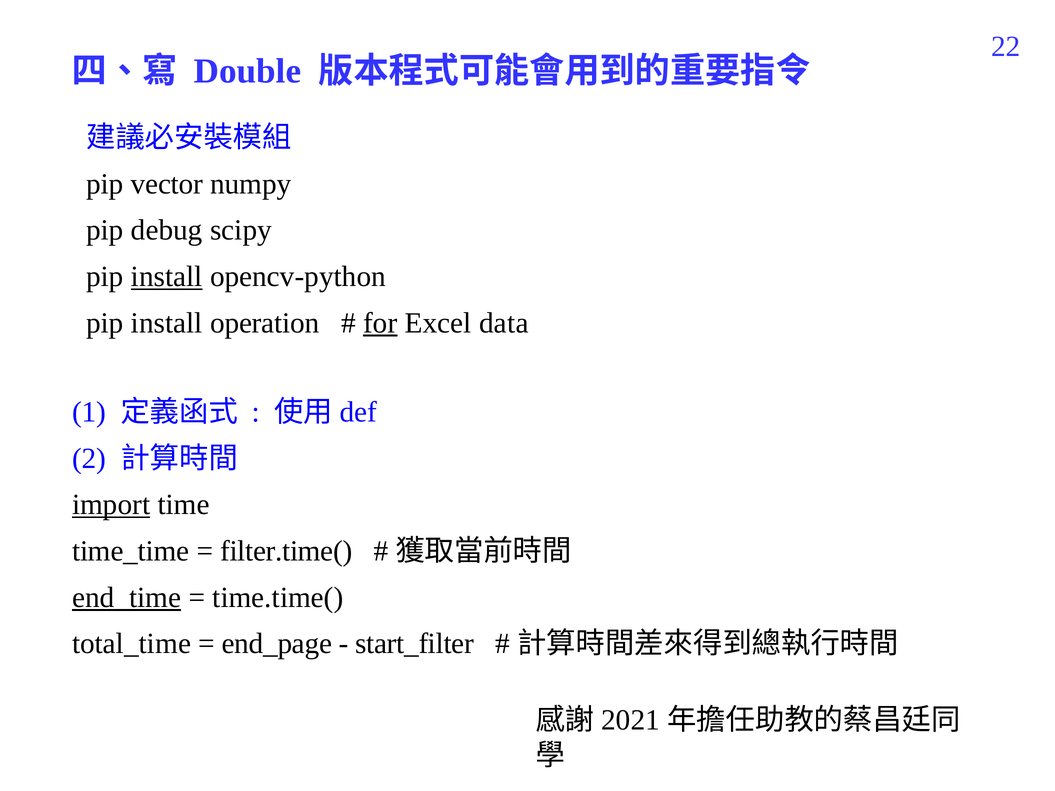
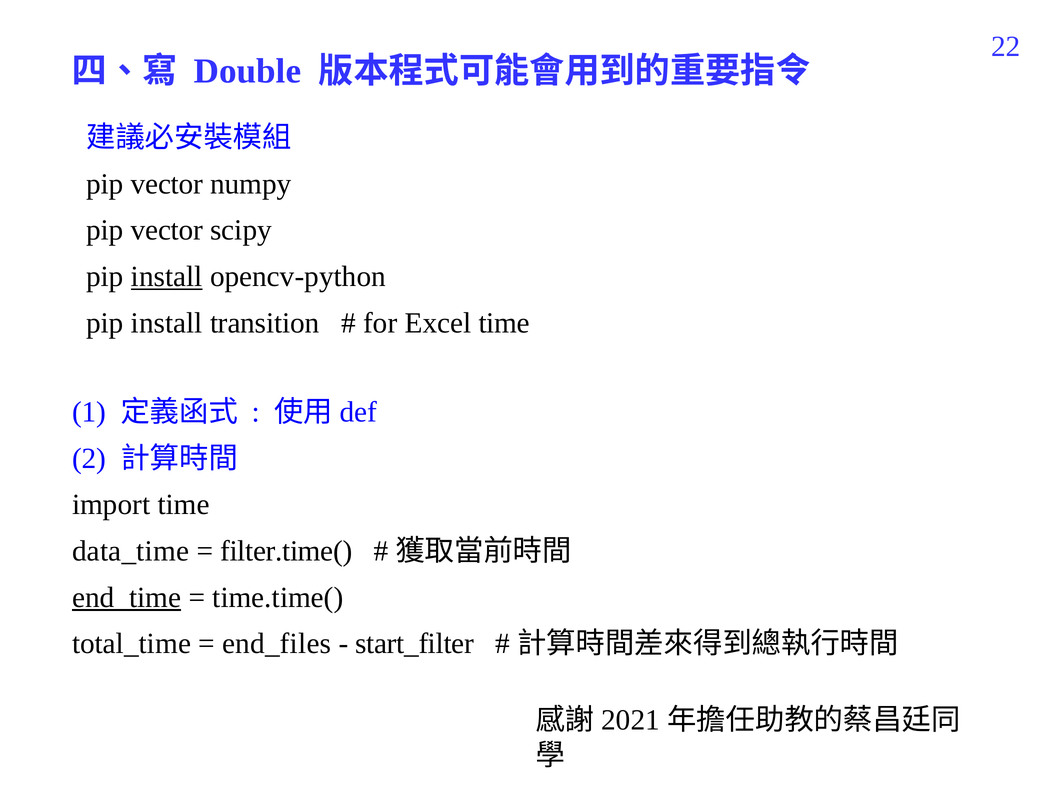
debug: debug -> vector (167, 230)
operation: operation -> transition (265, 323)
for underline: present -> none (380, 323)
Excel data: data -> time (504, 323)
import underline: present -> none (111, 505)
time_time: time_time -> data_time (131, 551)
end_page: end_page -> end_files (277, 644)
